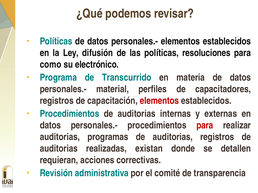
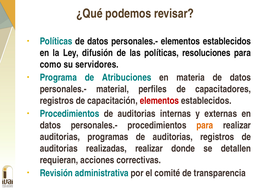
electrónico: electrónico -> servidores (97, 65)
Transcurrido: Transcurrido -> Atribuciones (127, 78)
para colour: red -> orange (205, 126)
realizadas existan: existan -> realizar (149, 149)
